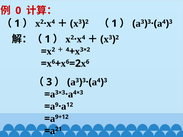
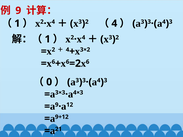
0: 0 -> 9 (18, 11)
1: 1 -> 4 (114, 23)
3: 3 -> 0 (49, 82)
